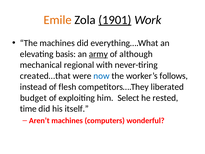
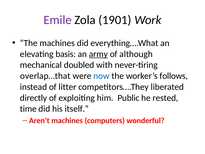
Emile colour: orange -> purple (58, 20)
1901 underline: present -> none (115, 20)
regional: regional -> doubled (79, 65)
created…that: created…that -> overlap…that (45, 76)
flesh: flesh -> litter (68, 87)
budget: budget -> directly (34, 98)
Select: Select -> Public (128, 98)
